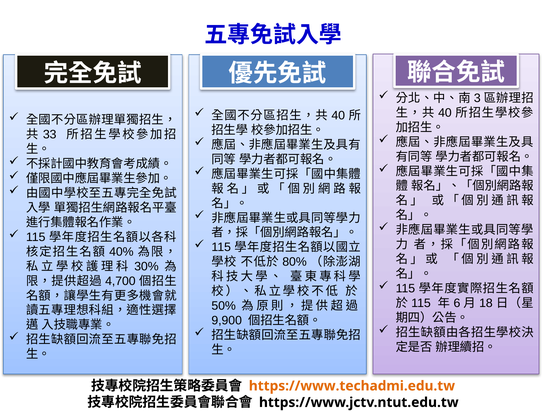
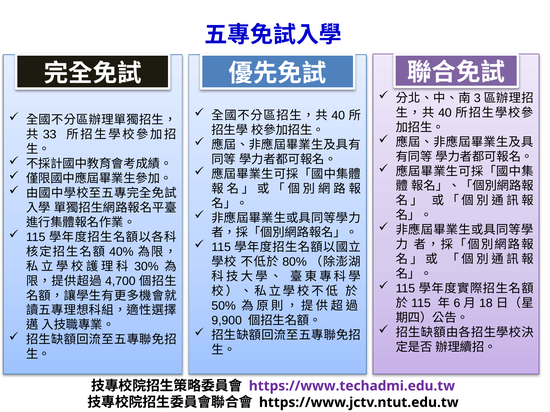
https://www.techadmi.edu.tw colour: orange -> purple (352, 386)
